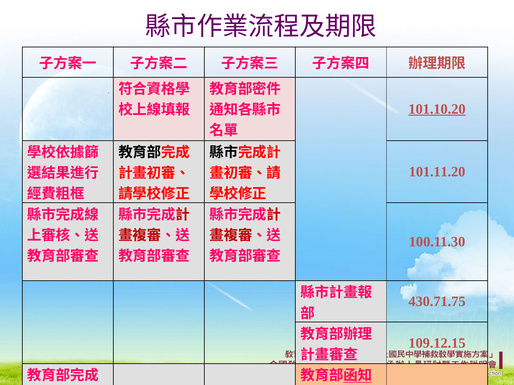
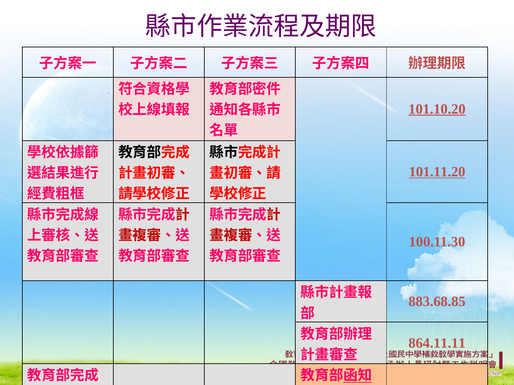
101.11.20 underline: none -> present (437, 172)
430.71.75: 430.71.75 -> 883.68.85 (437, 302)
109.12.15: 109.12.15 -> 864.11.11 (437, 343)
